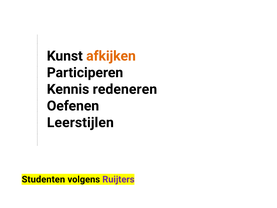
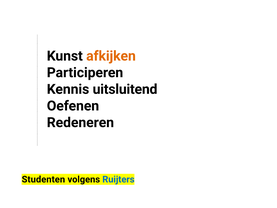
redeneren: redeneren -> uitsluitend (125, 89)
Leerstijlen: Leerstijlen -> Redeneren (80, 122)
Ruijters colour: purple -> blue (118, 179)
